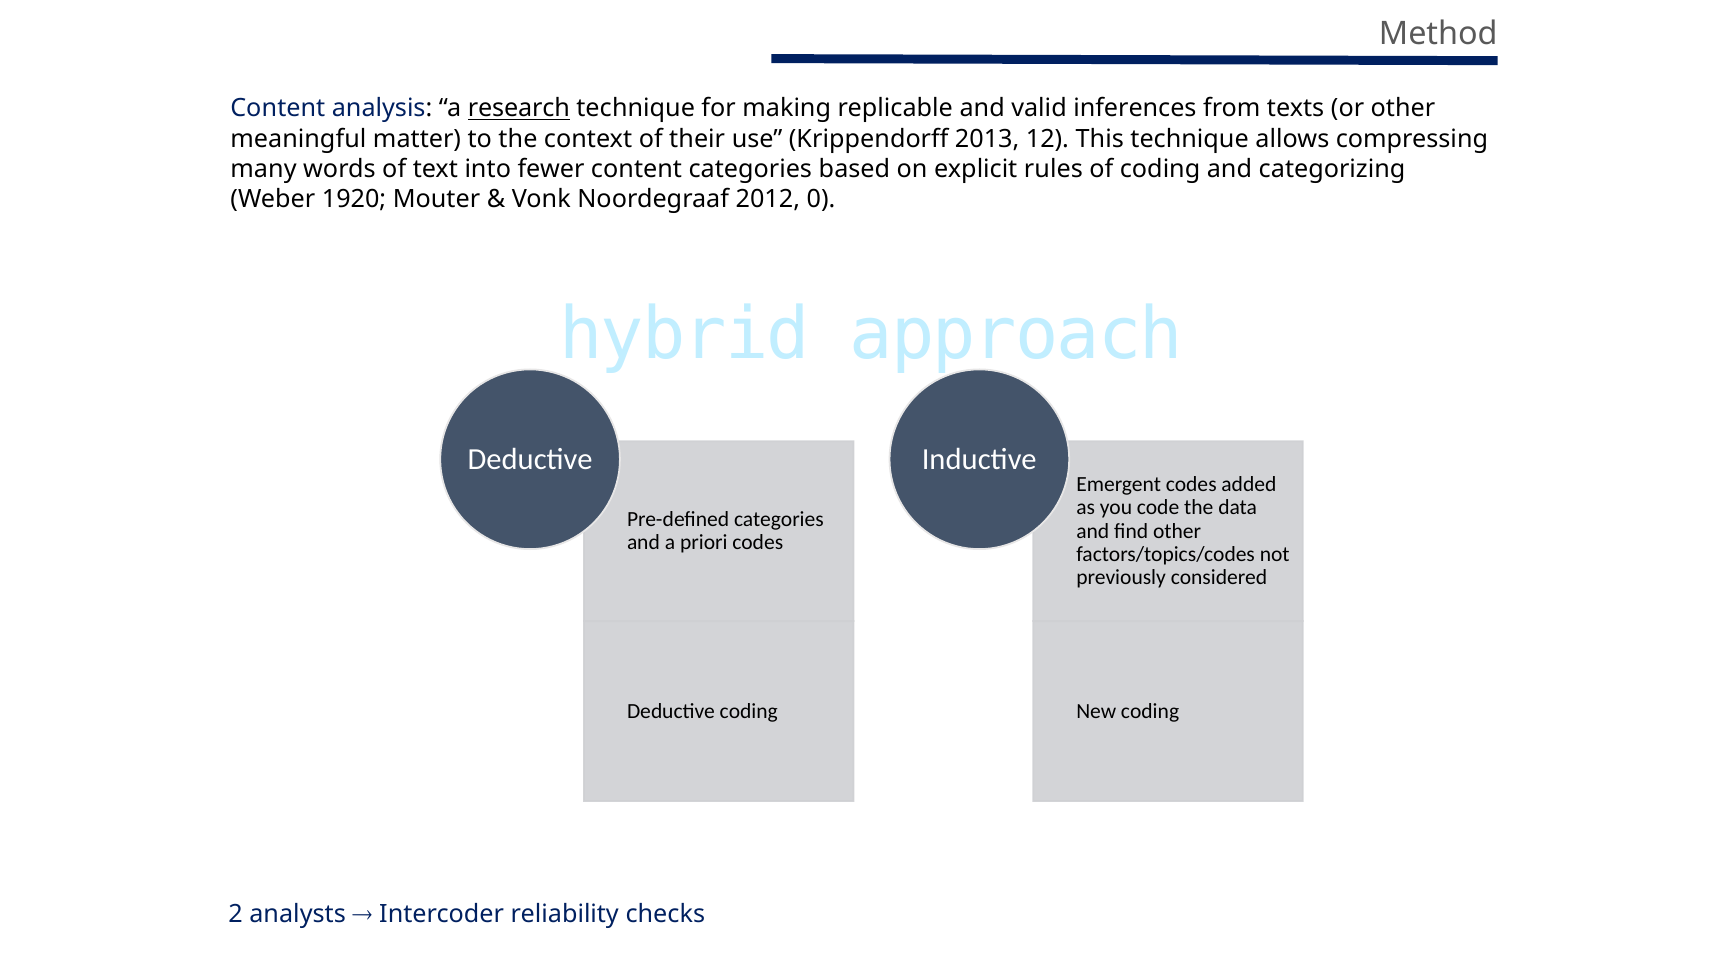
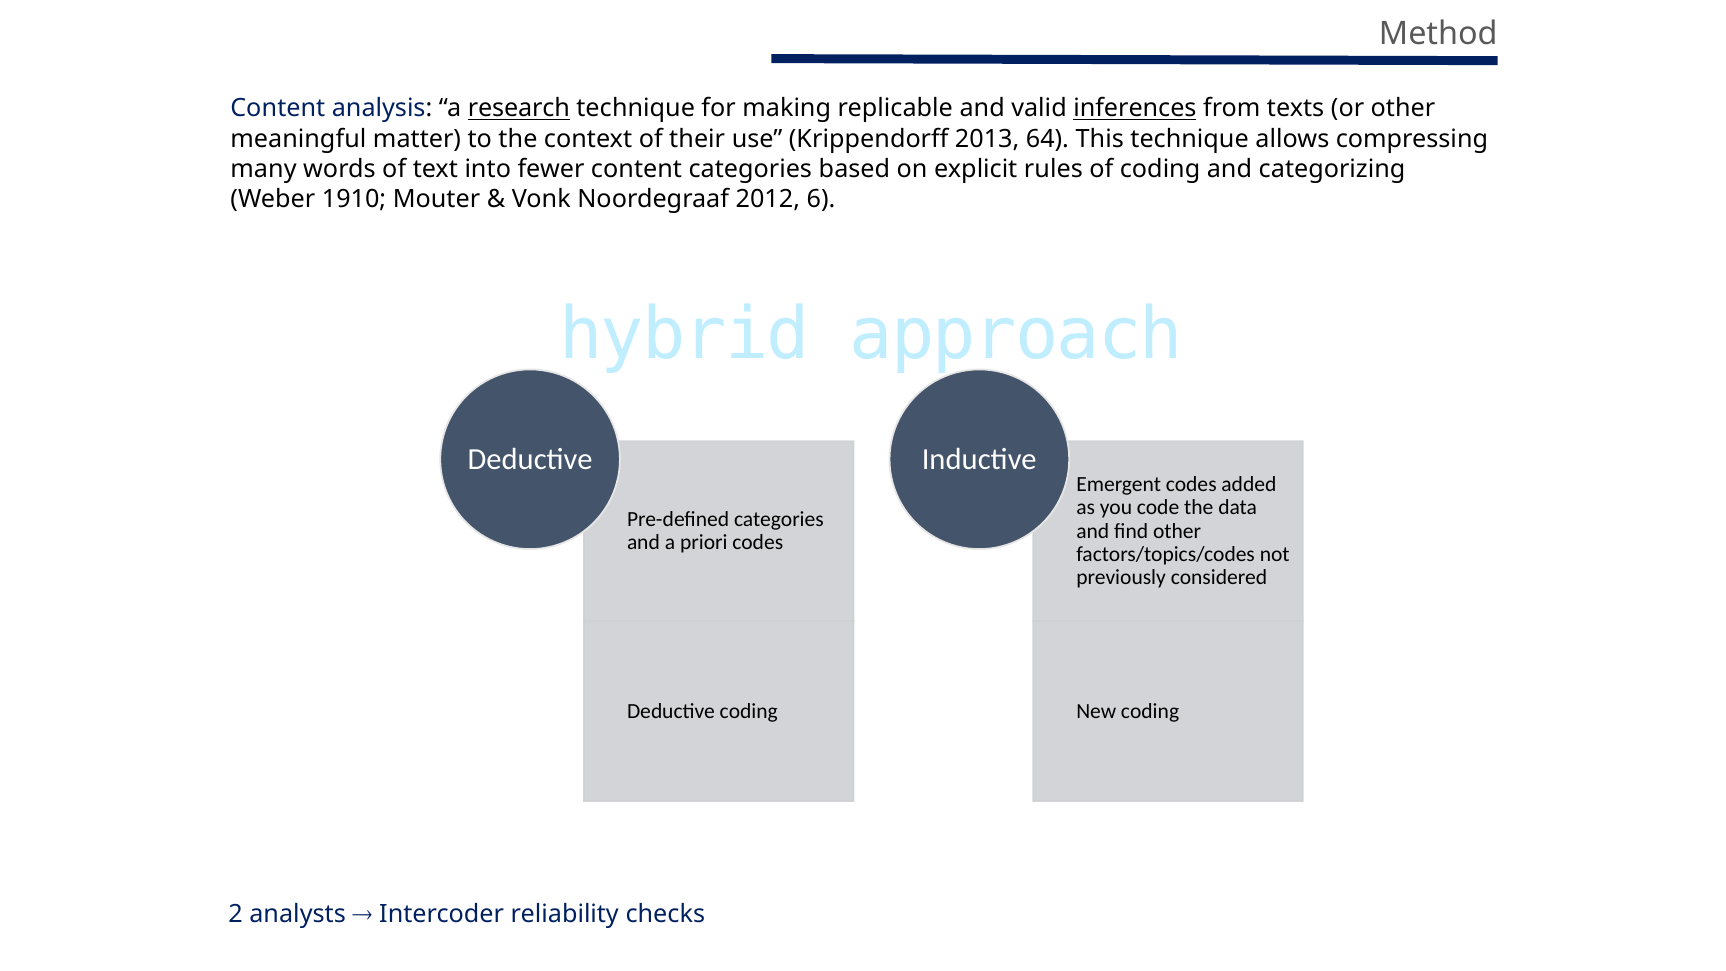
inferences underline: none -> present (1135, 109)
12: 12 -> 64 (1047, 139)
1920: 1920 -> 1910 (354, 199)
0: 0 -> 6 (821, 199)
